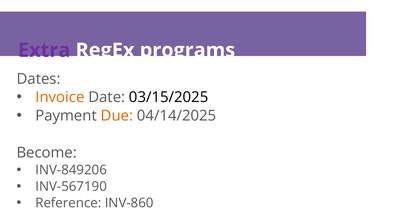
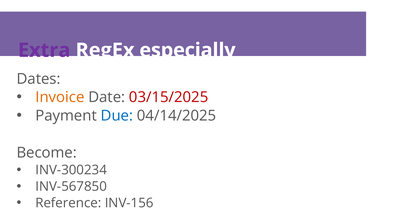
programs: programs -> especially (187, 50)
03/15/2025 colour: black -> red (169, 97)
Due colour: orange -> blue (117, 116)
INV-849206: INV-849206 -> INV-300234 (71, 170)
INV-567190: INV-567190 -> INV-567850 (71, 187)
INV-860: INV-860 -> INV-156 (129, 203)
